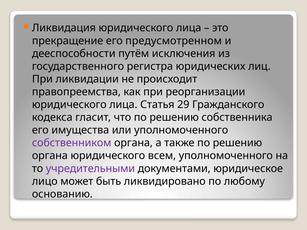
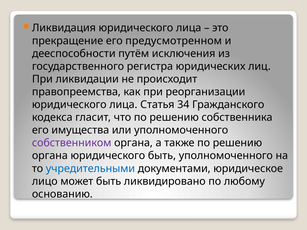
29: 29 -> 34 (183, 105)
юридического всем: всем -> быть (162, 156)
учредительными colour: purple -> blue (90, 169)
